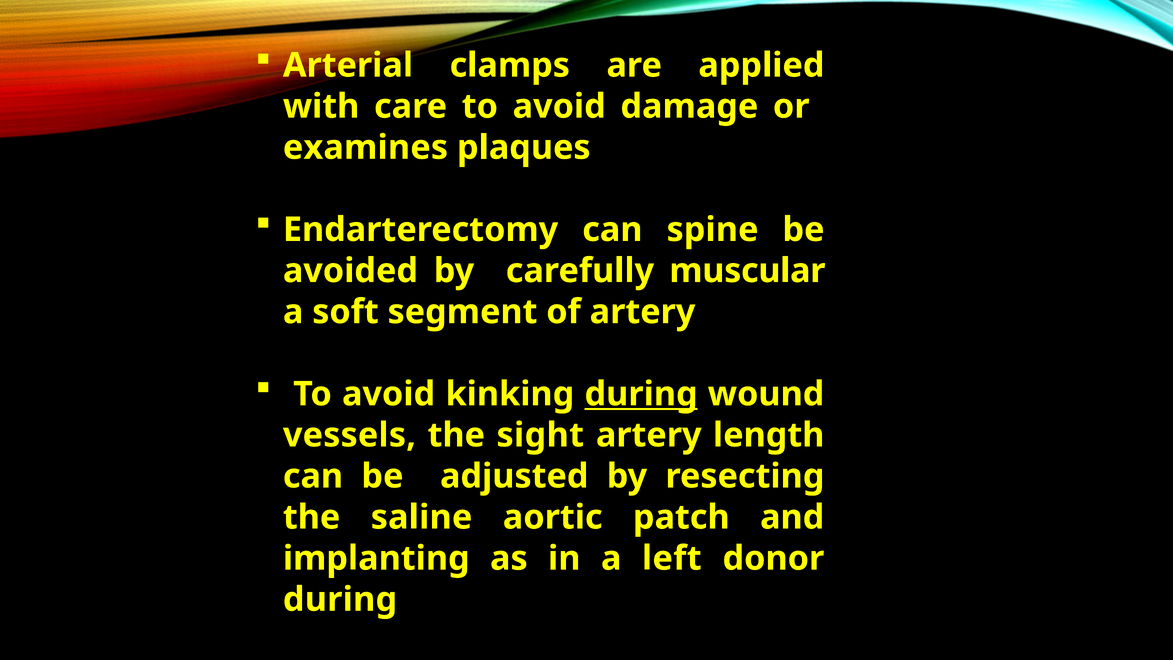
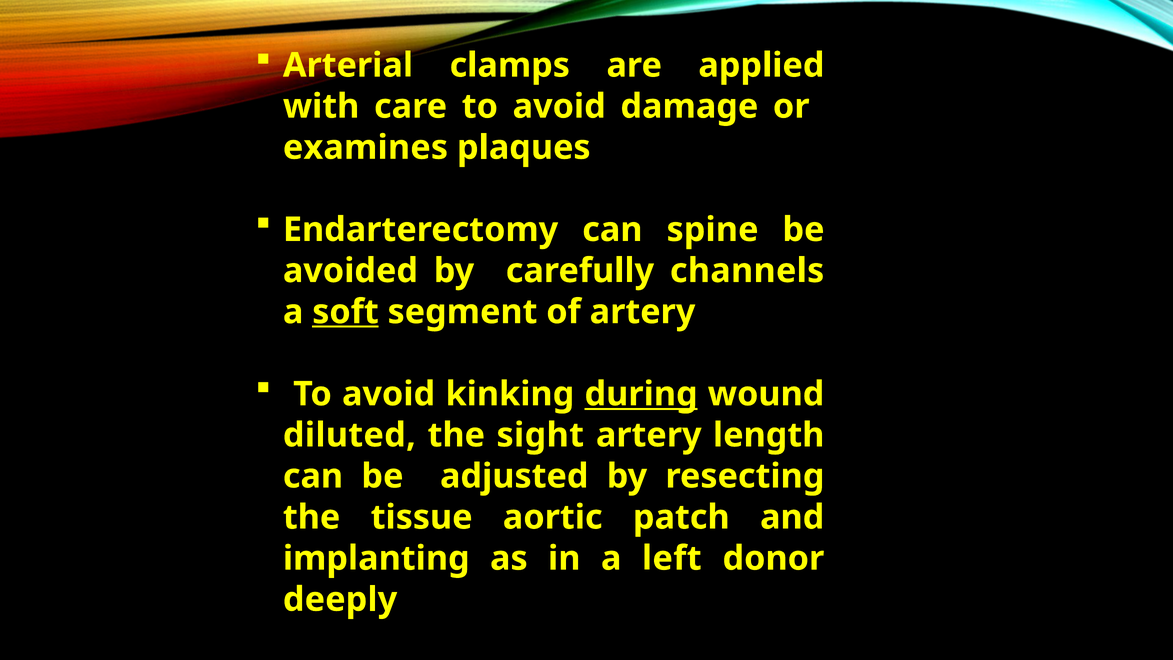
muscular: muscular -> channels (747, 271)
soft underline: none -> present (345, 312)
vessels: vessels -> diluted (349, 435)
saline: saline -> tissue (422, 517)
during: during -> deeply (340, 599)
